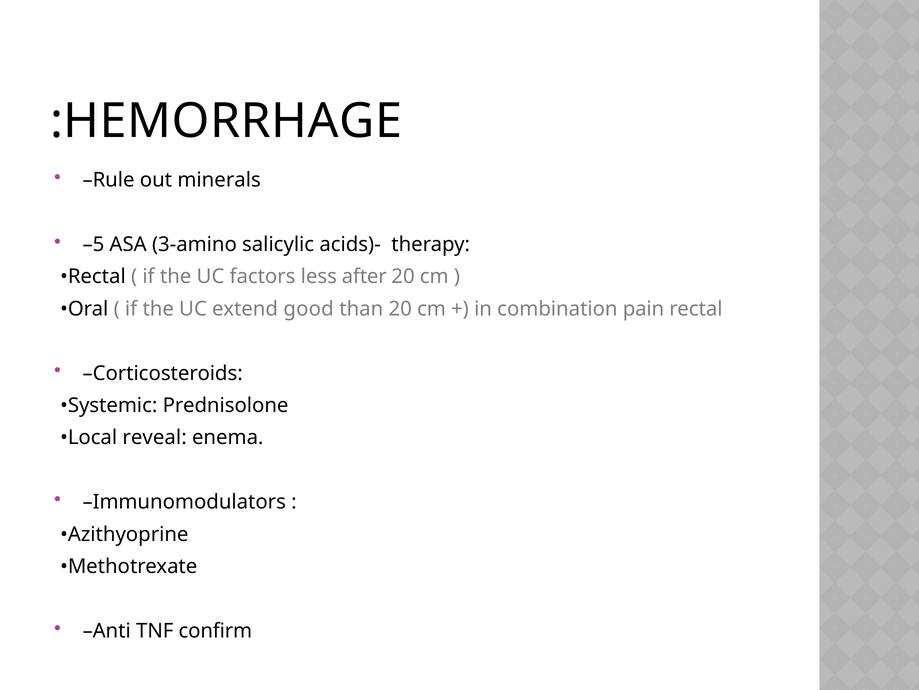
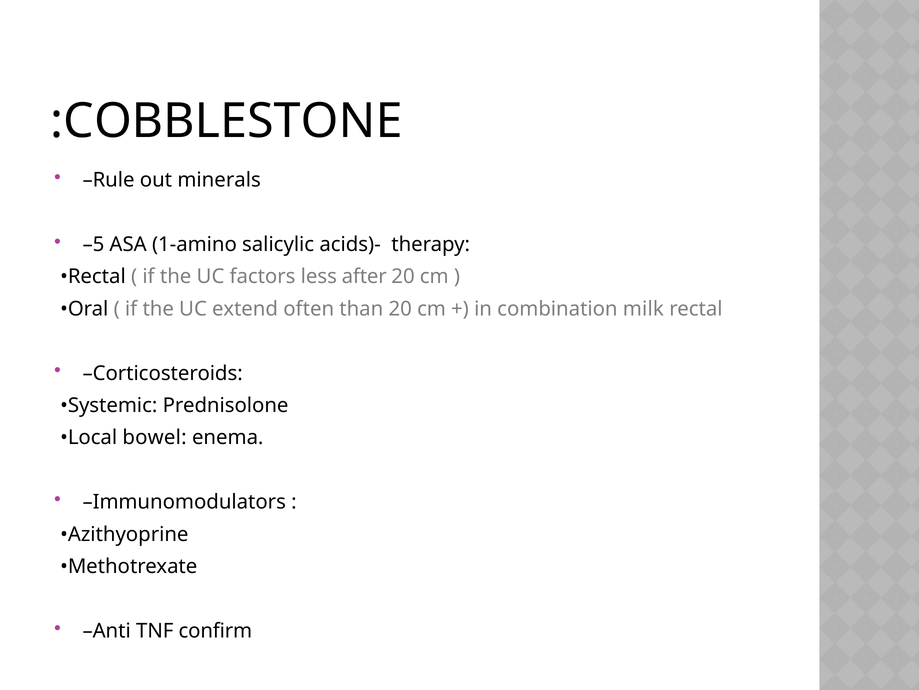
HEMORRHAGE: HEMORRHAGE -> COBBLESTONE (233, 121)
3-amino: 3-amino -> 1-amino (194, 244)
good: good -> often (309, 309)
pain: pain -> milk (643, 309)
reveal: reveal -> bowel (155, 437)
